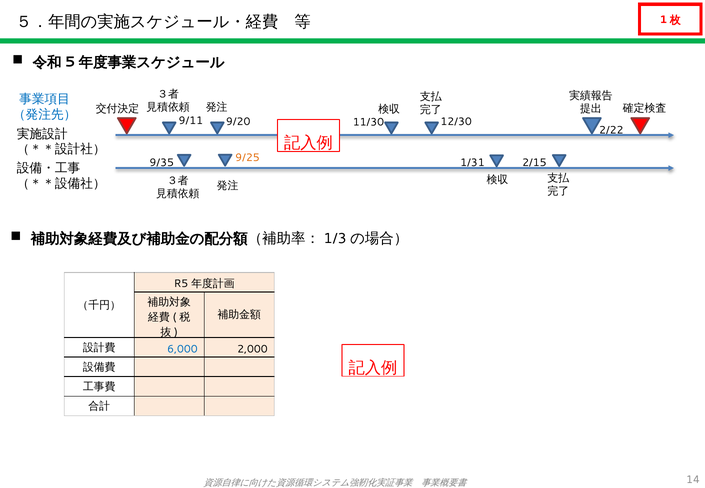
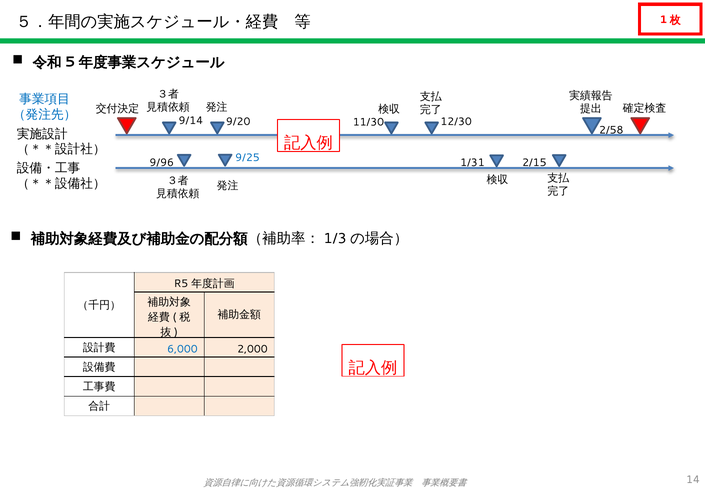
9/11: 9/11 -> 9/14 (191, 120)
2/22: 2/22 -> 2/58 (611, 130)
9/25 colour: orange -> blue (247, 157)
9/35: 9/35 -> 9/96 (162, 163)
